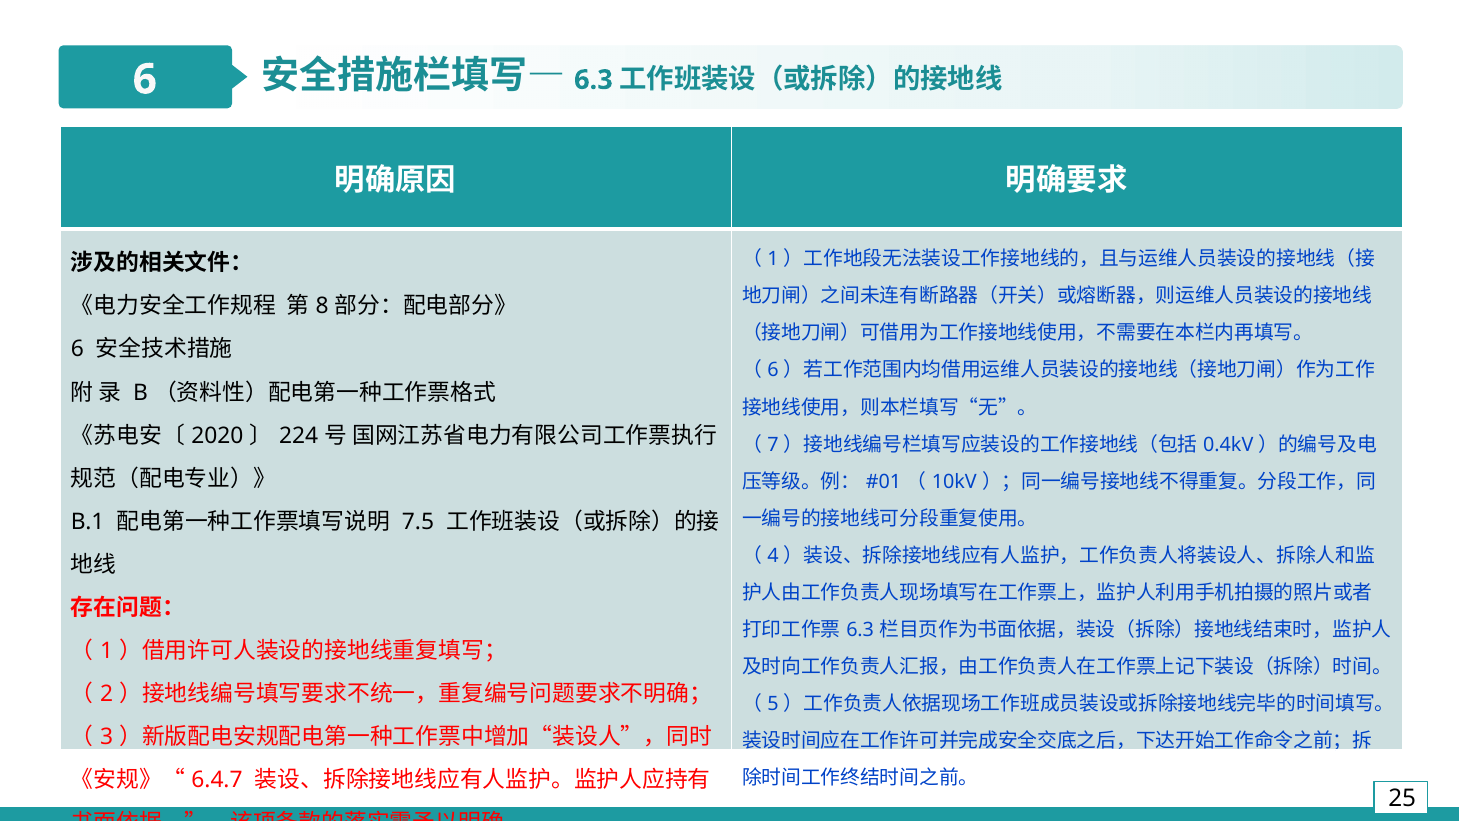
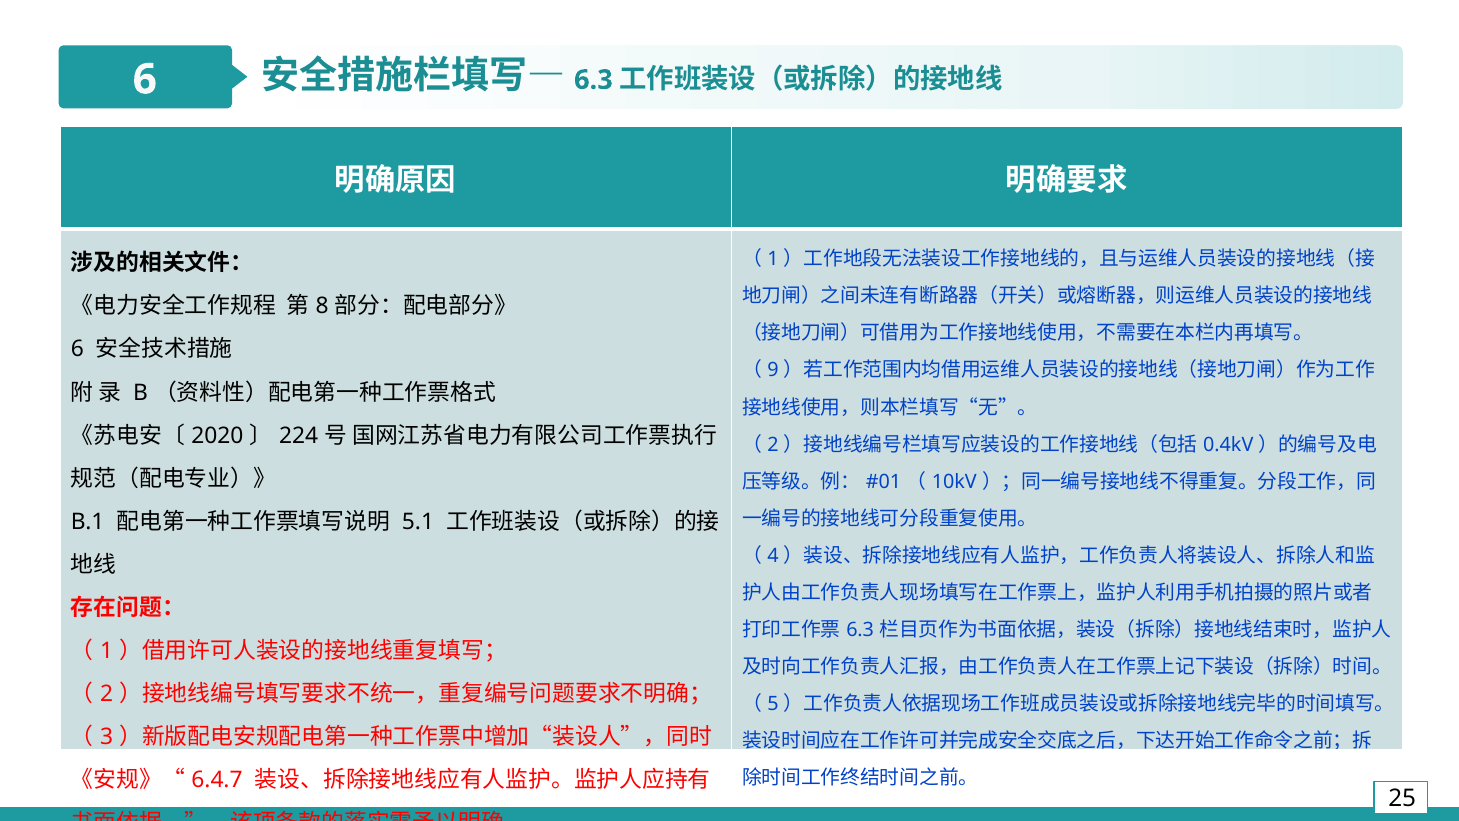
6: 6 -> 9 (773, 370)
7: 7 -> 2 (773, 444)
7.5: 7.5 -> 5.1 (418, 522)
